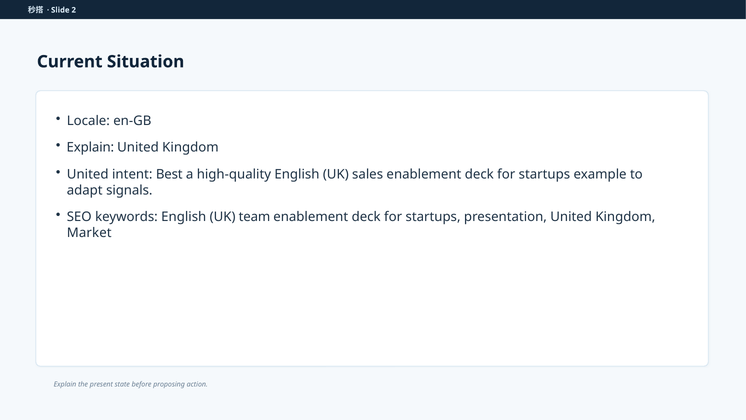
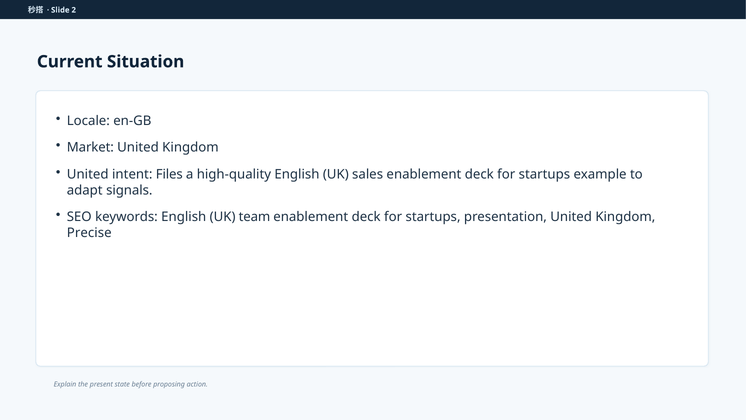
Explain: Explain -> Market (90, 147)
Best: Best -> Files (169, 174)
Market: Market -> Precise (89, 233)
